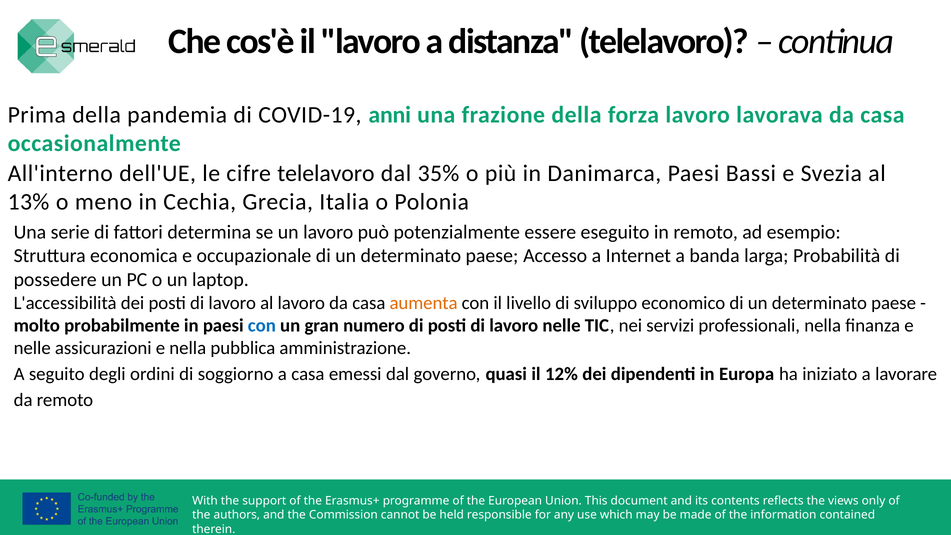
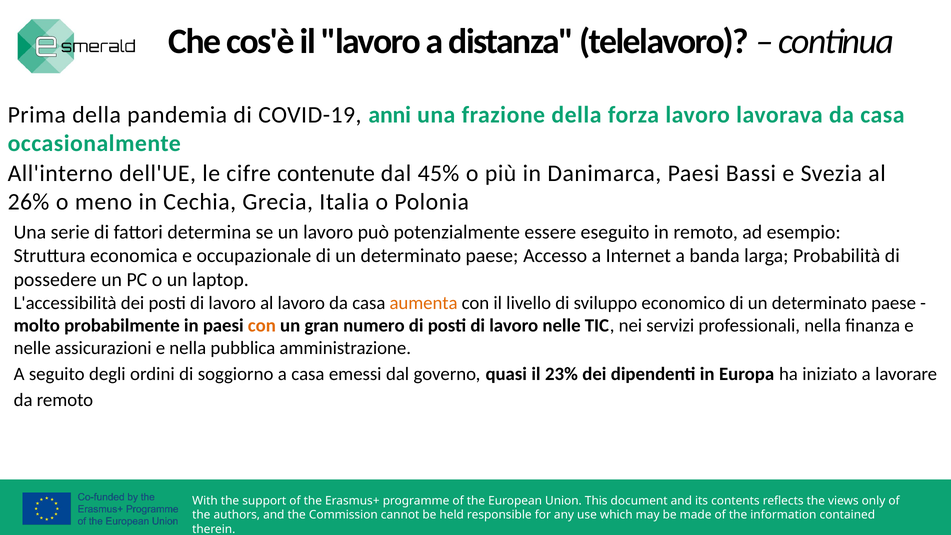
cifre telelavoro: telelavoro -> contenute (326, 173)
35%: 35% -> 45% (438, 173)
13%: 13% -> 26% (29, 202)
con colour: blue -> orange (262, 325)
12%: 12% -> 23% (561, 374)
